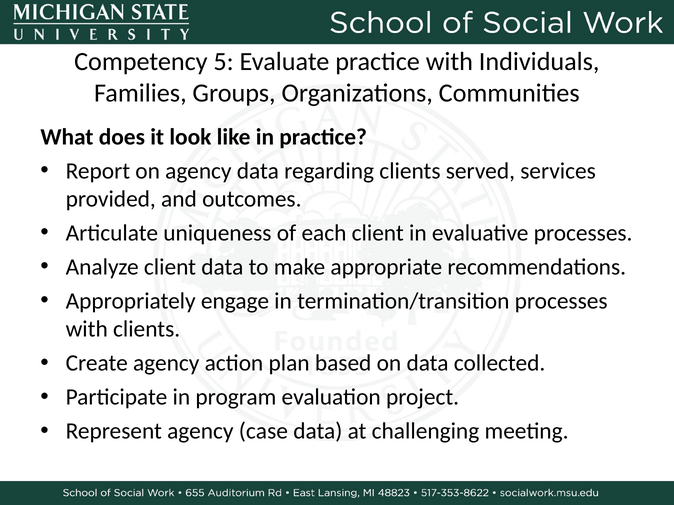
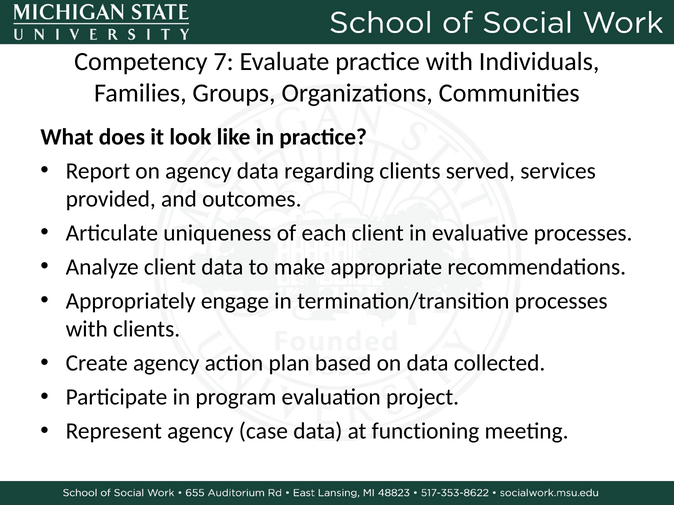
5: 5 -> 7 (224, 62)
challenging: challenging -> functioning (426, 432)
